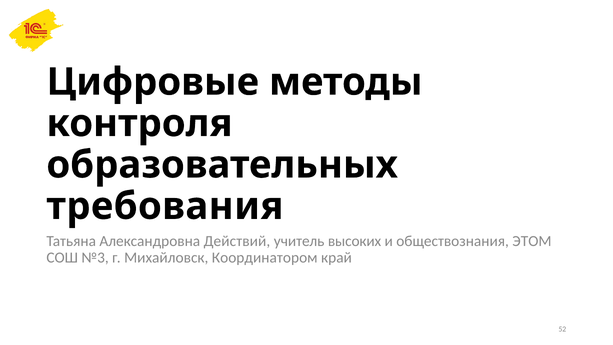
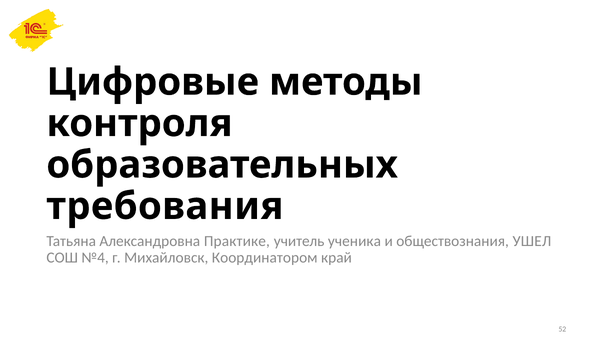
Действий: Действий -> Практике (237, 241)
высоких: высоких -> ученика (354, 241)
ЭТОМ: ЭТОМ -> УШЕЛ (532, 241)
№3: №3 -> №4 (95, 258)
